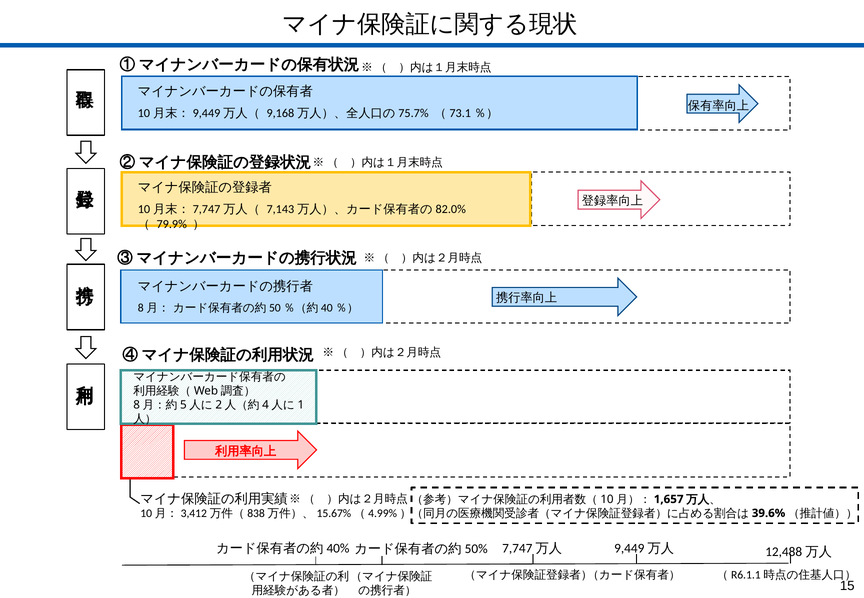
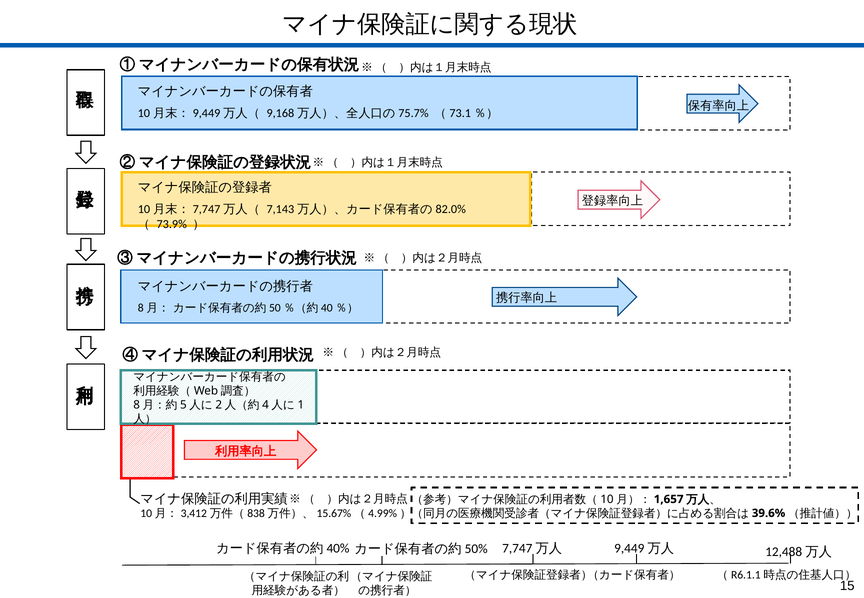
79.9%: 79.9% -> 73.9% (172, 224)
